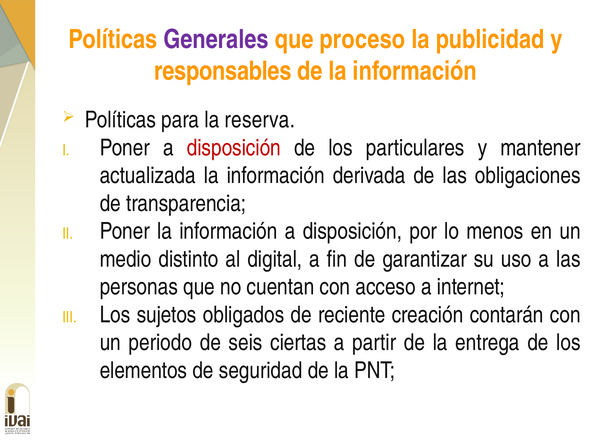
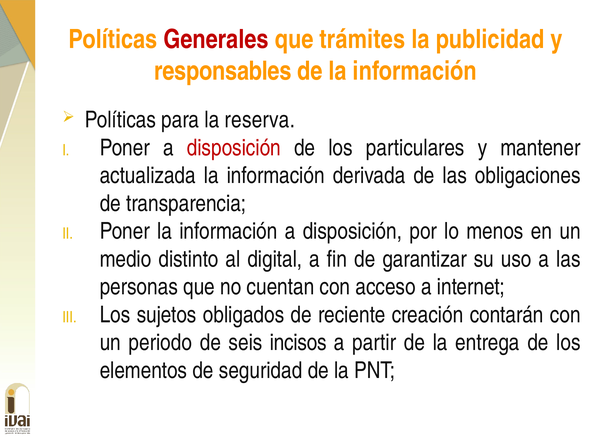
Generales colour: purple -> red (216, 39)
proceso: proceso -> trámites (362, 39)
ciertas: ciertas -> incisos (298, 343)
